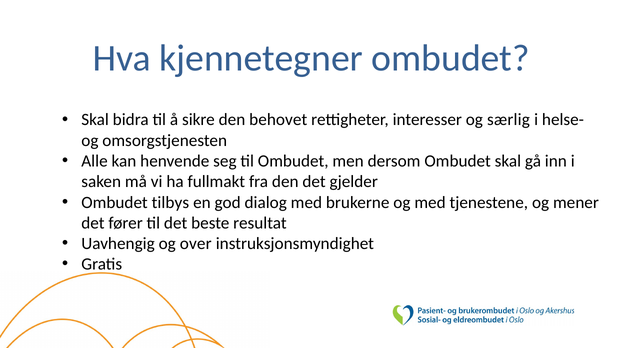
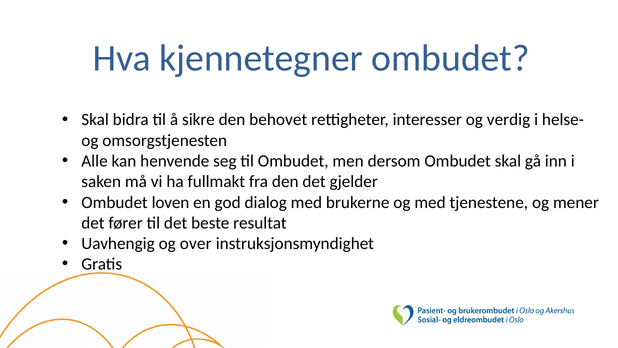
særlig: særlig -> verdig (509, 120)
tilbys: tilbys -> loven (171, 202)
